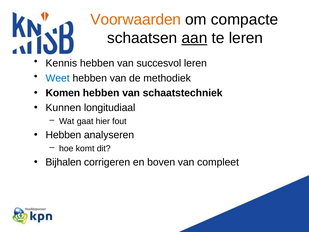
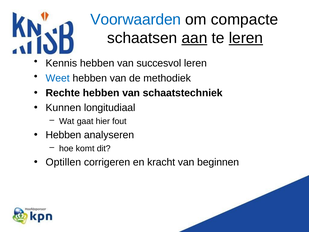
Voorwaarden colour: orange -> blue (136, 20)
leren underline: none -> present (246, 38)
Komen: Komen -> Rechte (63, 93)
Bijhalen: Bijhalen -> Optillen (63, 162)
boven: boven -> kracht (161, 162)
compleet: compleet -> beginnen (218, 162)
